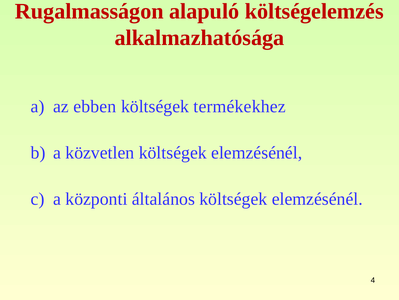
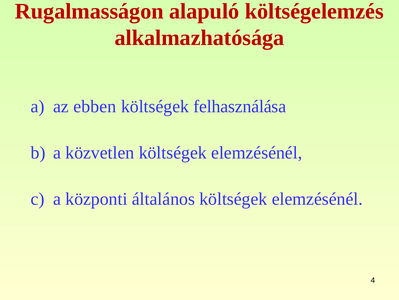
termékekhez: termékekhez -> felhasználása (240, 106)
